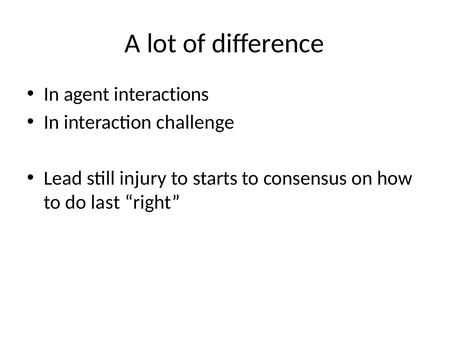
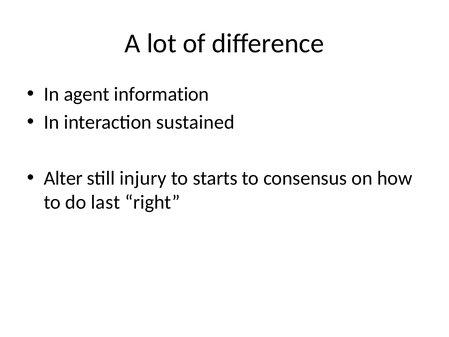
interactions: interactions -> information (162, 94)
challenge: challenge -> sustained (195, 122)
Lead: Lead -> Alter (63, 178)
